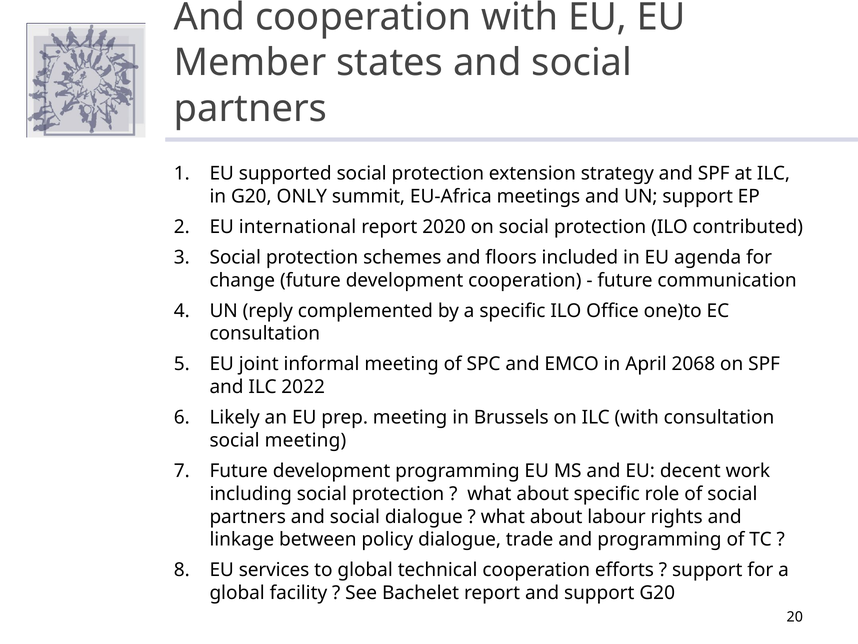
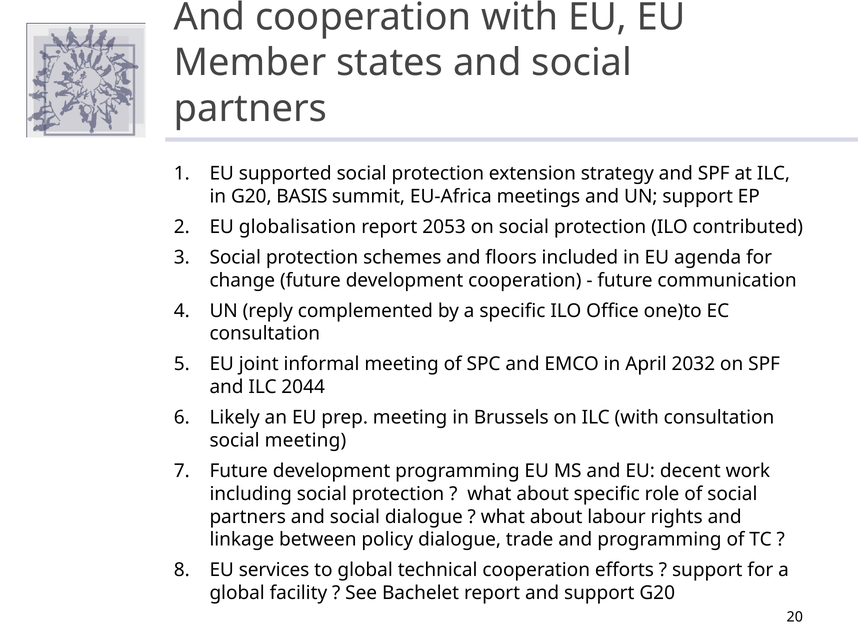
ONLY: ONLY -> BASIS (302, 196)
international: international -> globalisation (297, 227)
2020: 2020 -> 2053 (444, 227)
2068: 2068 -> 2032 (693, 364)
2022: 2022 -> 2044 (303, 387)
